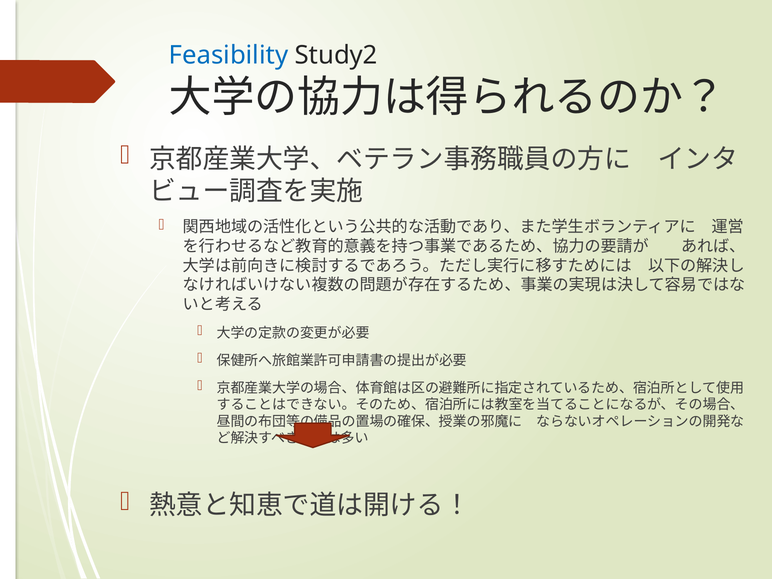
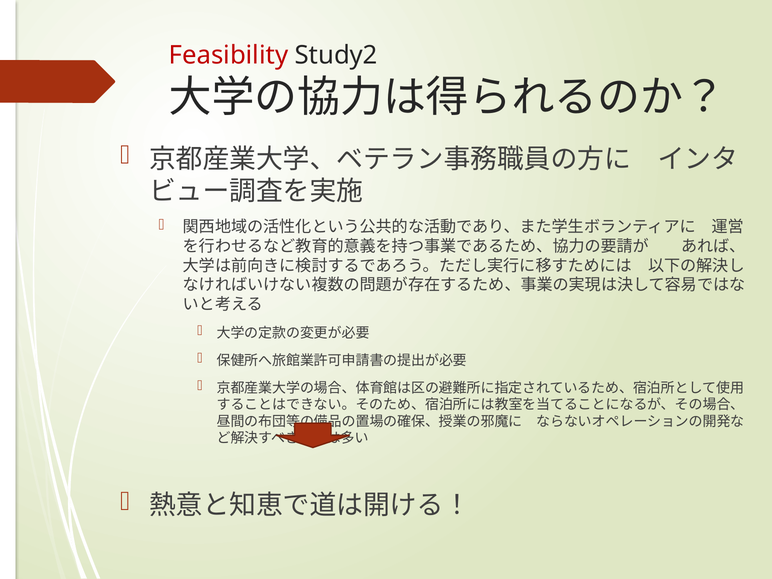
Feasibility colour: blue -> red (228, 55)
